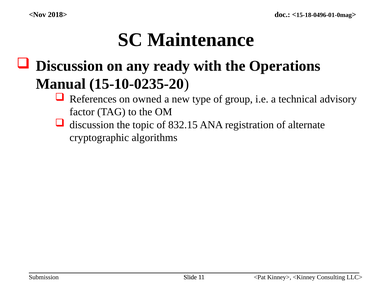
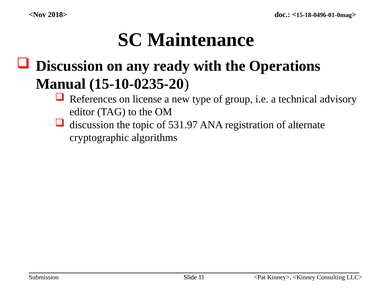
owned: owned -> license (147, 99)
factor: factor -> editor (82, 112)
832.15: 832.15 -> 531.97 (183, 125)
